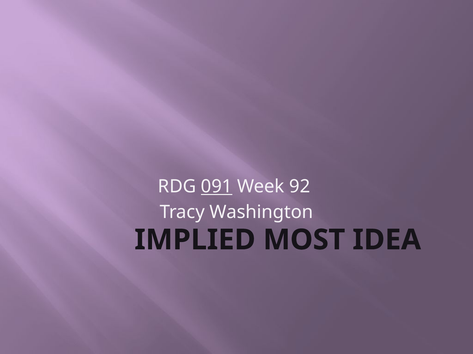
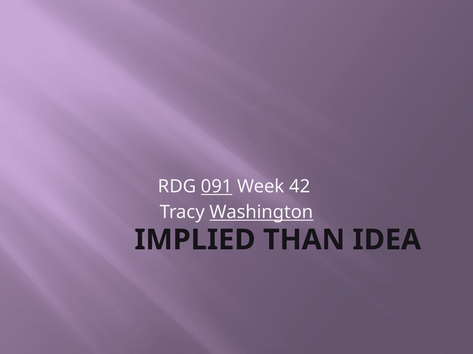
92: 92 -> 42 (300, 187)
Washington underline: none -> present (261, 213)
MOST: MOST -> THAN (304, 240)
